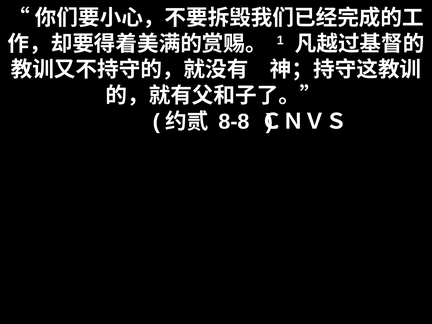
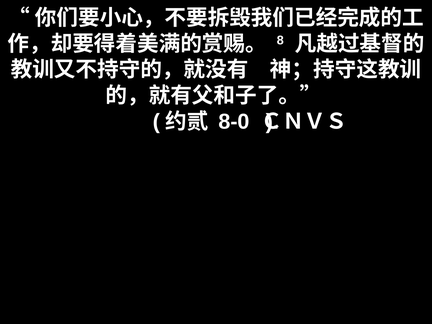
1: 1 -> 8 (280, 40)
8-8: 8-8 -> 8-0 (234, 122)
